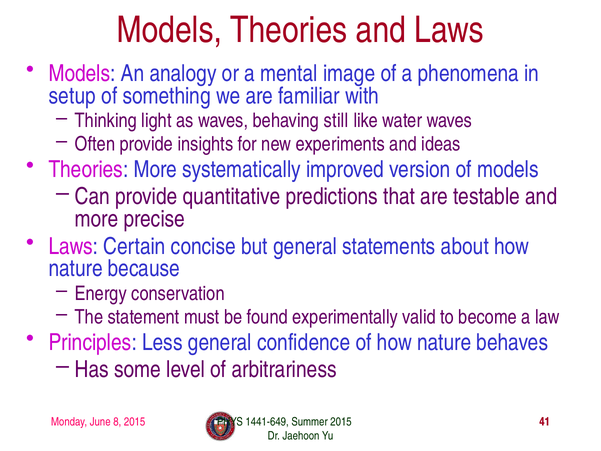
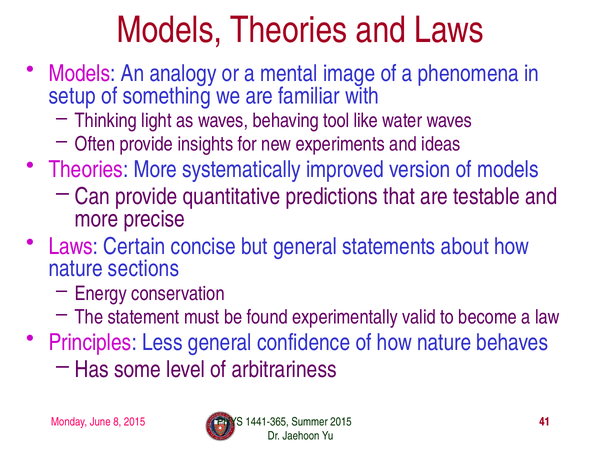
still: still -> tool (336, 121)
because: because -> sections (144, 269)
1441-649: 1441-649 -> 1441-365 (267, 422)
